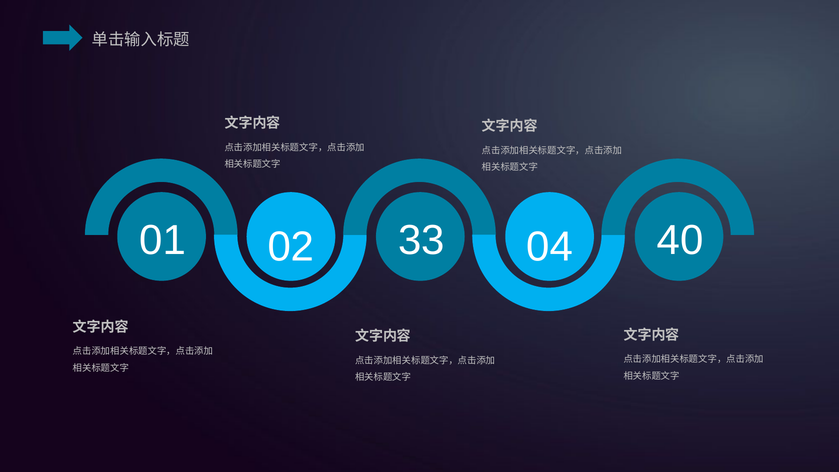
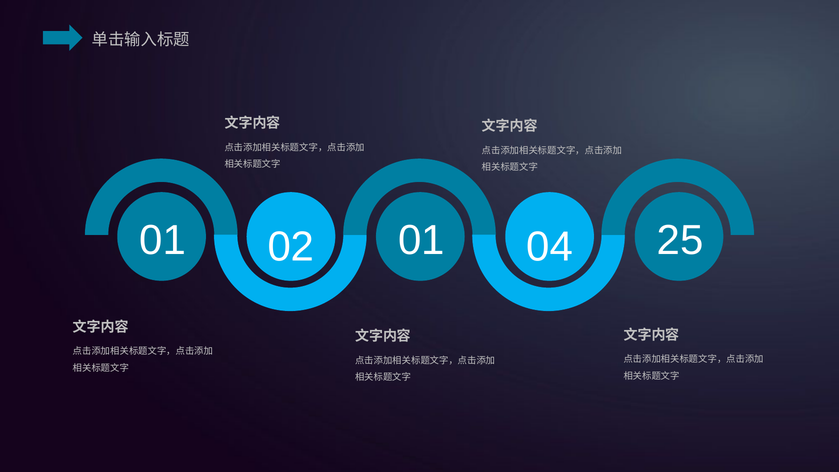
02 33: 33 -> 01 (421, 240)
40: 40 -> 25 (680, 240)
